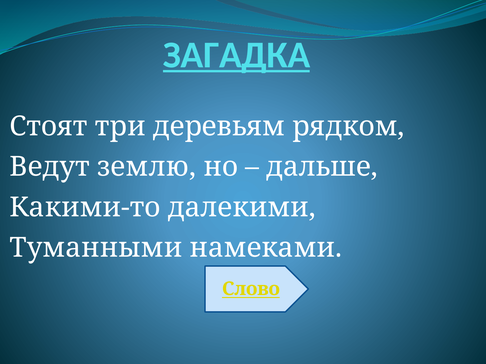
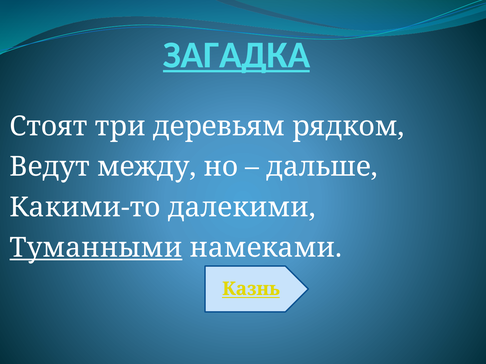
землю: землю -> между (147, 167)
Туманными underline: none -> present (96, 248)
Слово: Слово -> Казнь (251, 289)
